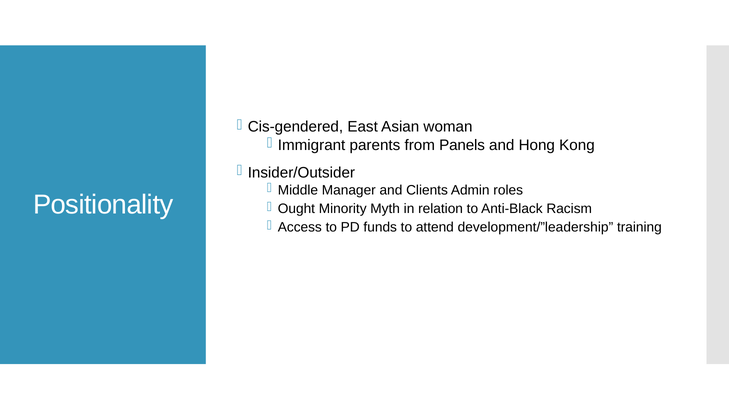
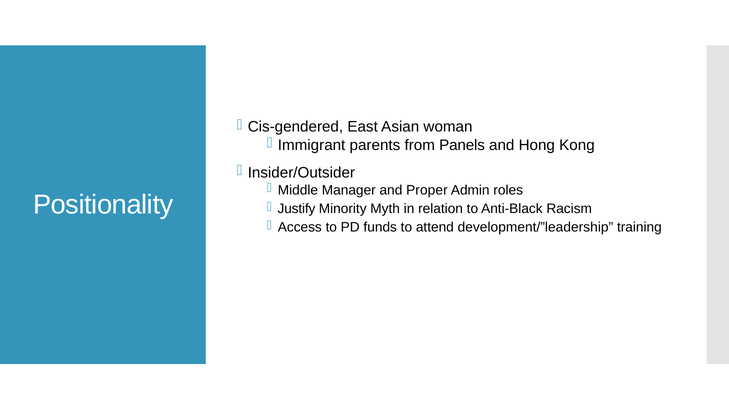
Clients: Clients -> Proper (427, 190)
Ought: Ought -> Justify (296, 209)
